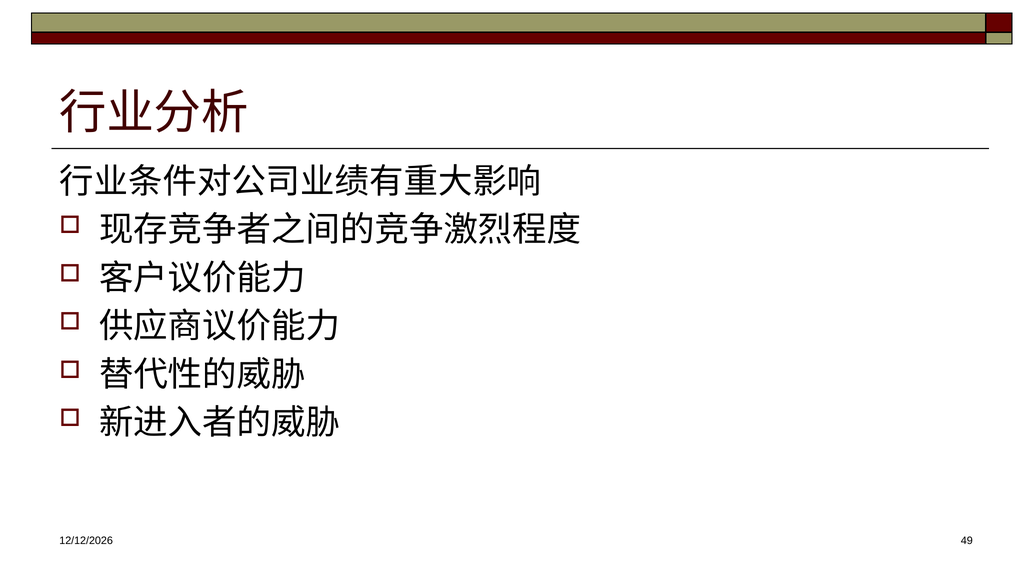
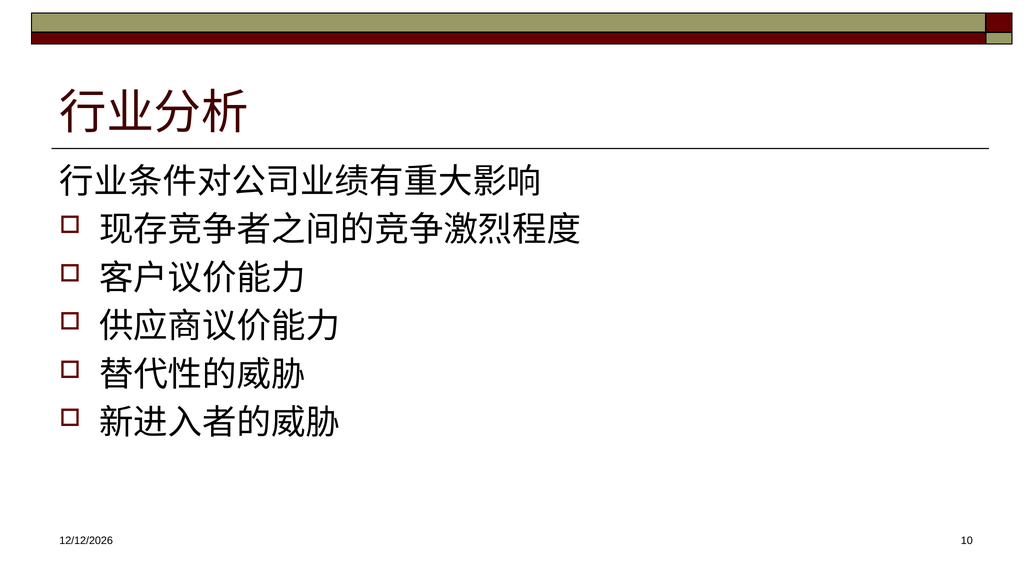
49: 49 -> 10 (967, 540)
